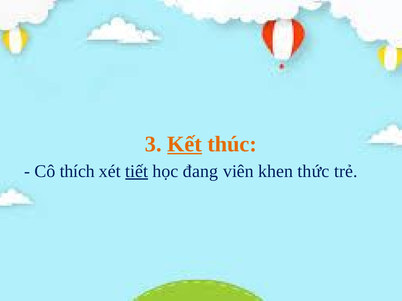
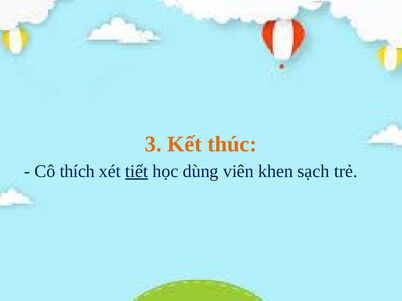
Kết underline: present -> none (185, 144)
đang: đang -> dùng (201, 172)
thức: thức -> sạch (314, 172)
